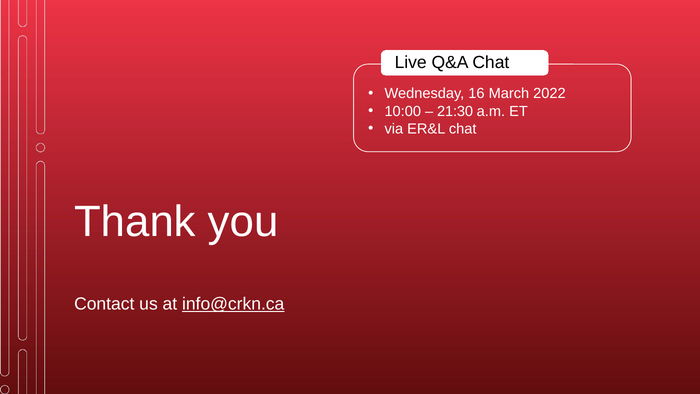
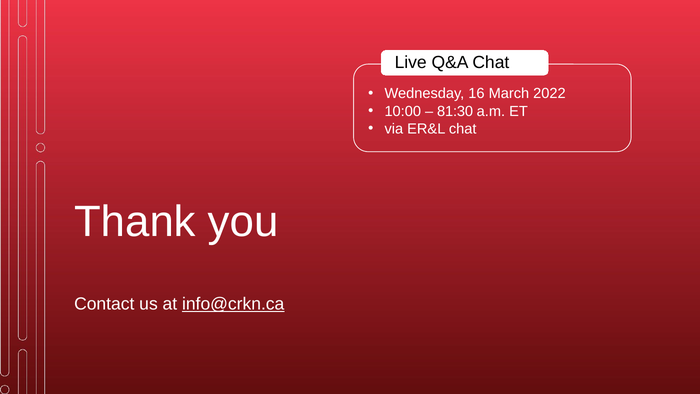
21:30: 21:30 -> 81:30 (455, 111)
